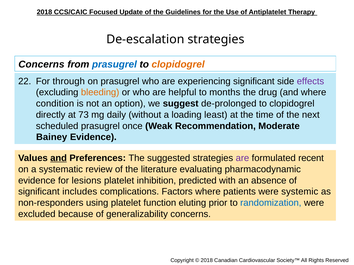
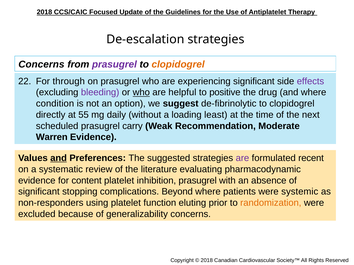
prasugrel colour: blue -> purple (114, 64)
bleeding colour: orange -> purple (100, 93)
who underline: none -> present (141, 93)
months: months -> positive (225, 93)
de-prolonged: de-prolonged -> de-fibrinolytic (229, 104)
73: 73 -> 55 (84, 115)
once: once -> carry (133, 126)
Bainey: Bainey -> Warren (52, 137)
lesions: lesions -> content (87, 181)
inhibition predicted: predicted -> prasugrel (198, 181)
includes: includes -> stopping (80, 192)
Factors: Factors -> Beyond (177, 192)
randomization colour: blue -> orange (271, 203)
